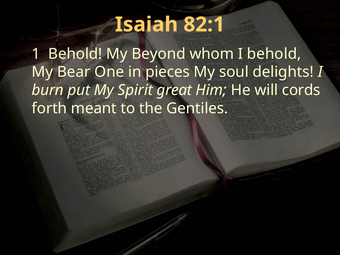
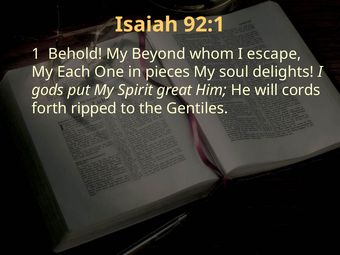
82:1: 82:1 -> 92:1 (204, 25)
I behold: behold -> escape (274, 54)
Bear: Bear -> Each (74, 72)
burn: burn -> gods (48, 90)
meant: meant -> ripped (94, 108)
